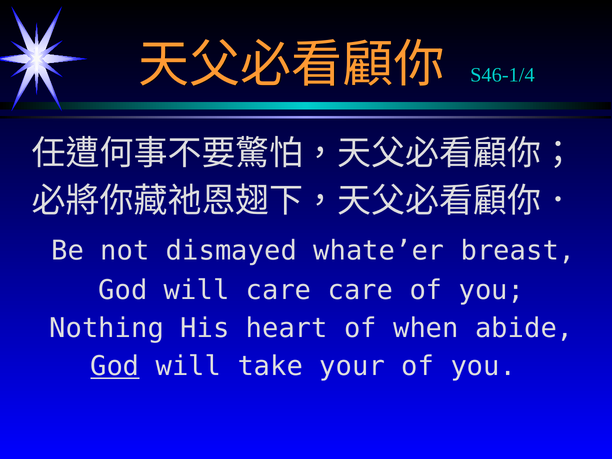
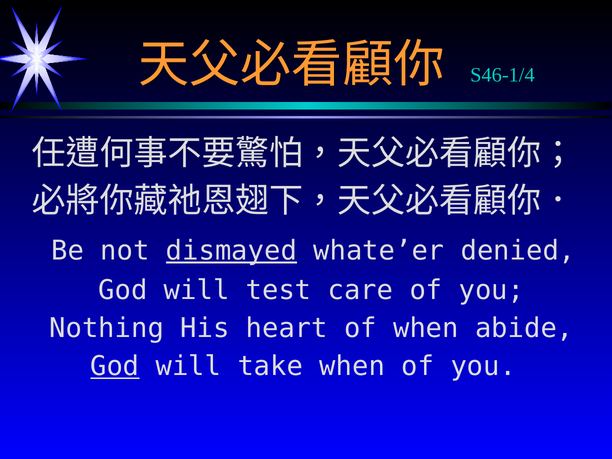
dismayed underline: none -> present (231, 251)
breast: breast -> denied (518, 251)
will care: care -> test (279, 290)
take your: your -> when (352, 366)
